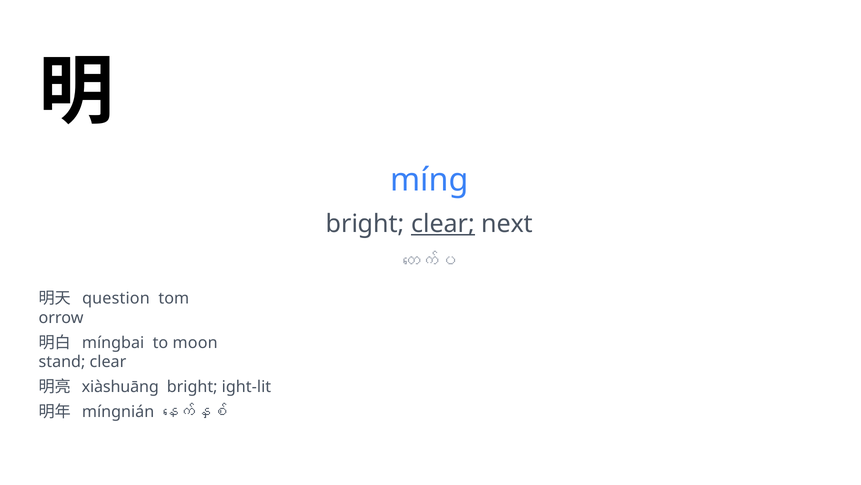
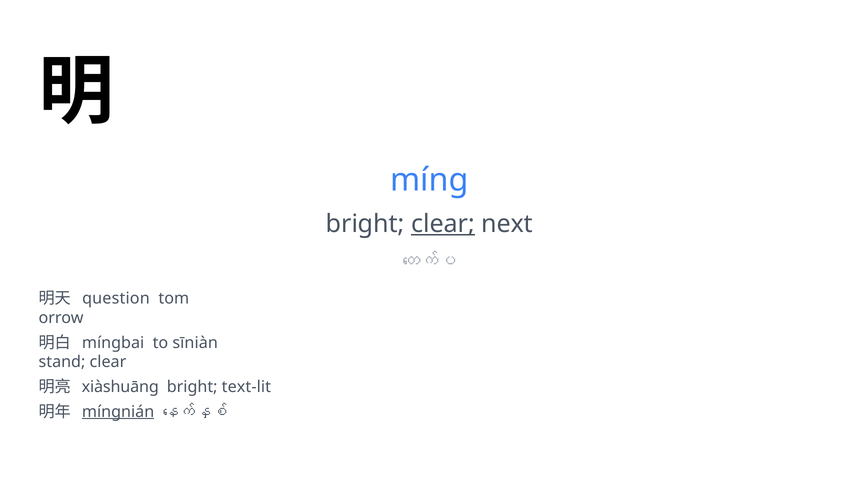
moon: moon -> sīniàn (195, 342)
ight-lit: ight-lit -> text-lit (246, 386)
míngnián underline: none -> present (118, 411)
